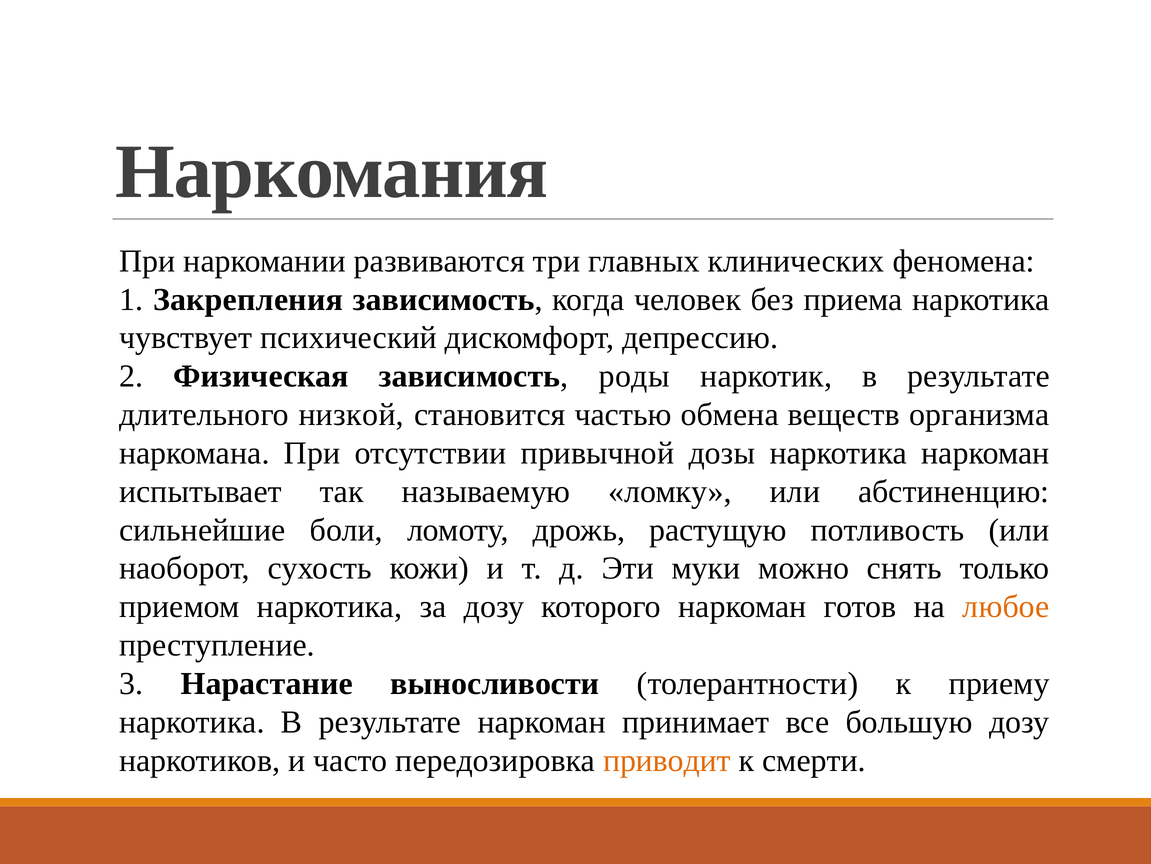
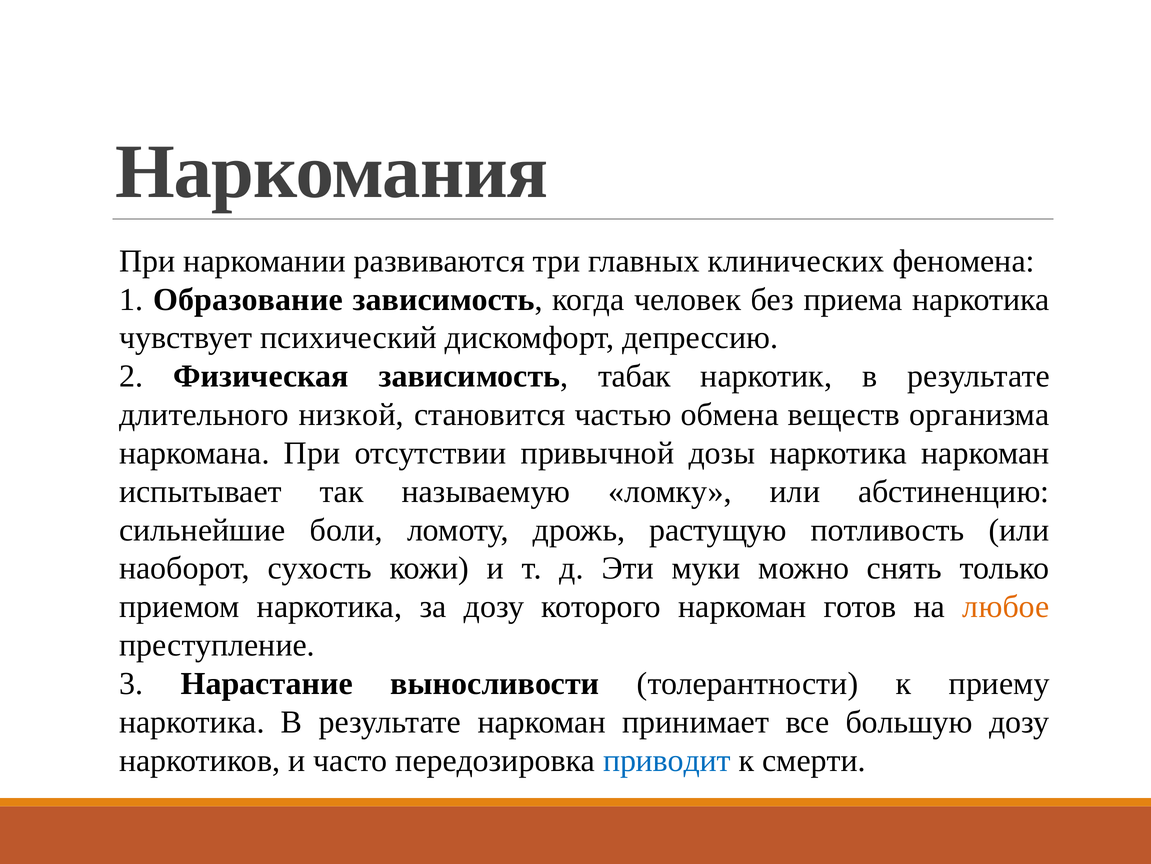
Закрепления: Закрепления -> Образование (248, 299)
роды: роды -> табак (634, 376)
приводит colour: orange -> blue (667, 760)
